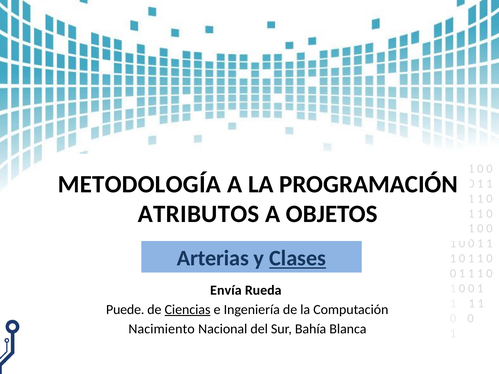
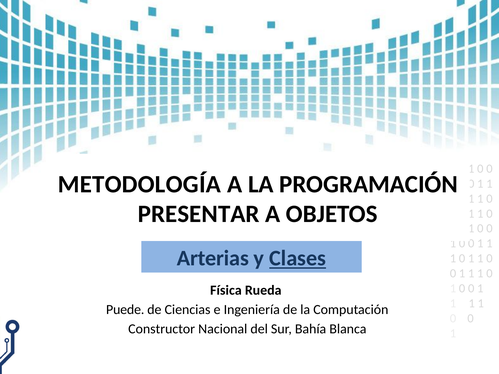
ATRIBUTOS: ATRIBUTOS -> PRESENTAR (199, 214)
Envía: Envía -> Física (226, 290)
Ciencias underline: present -> none (188, 310)
Nacimiento: Nacimiento -> Constructor (162, 329)
